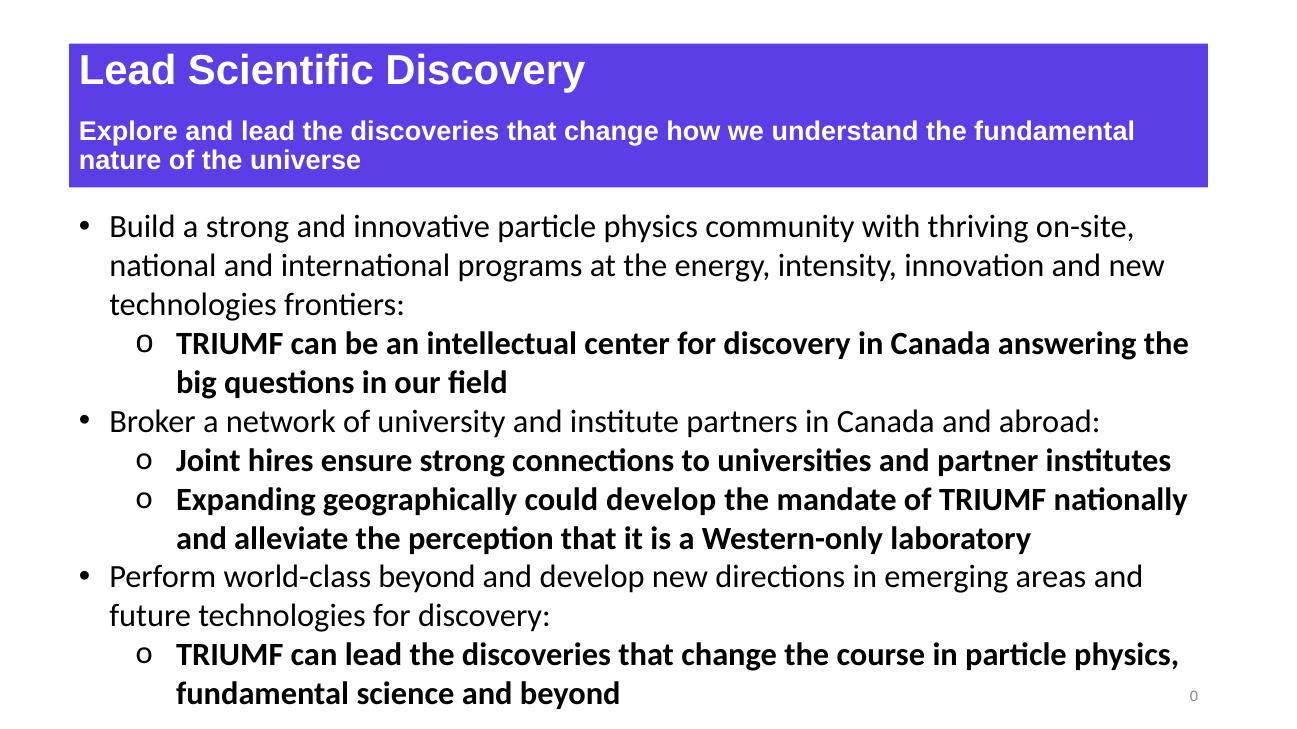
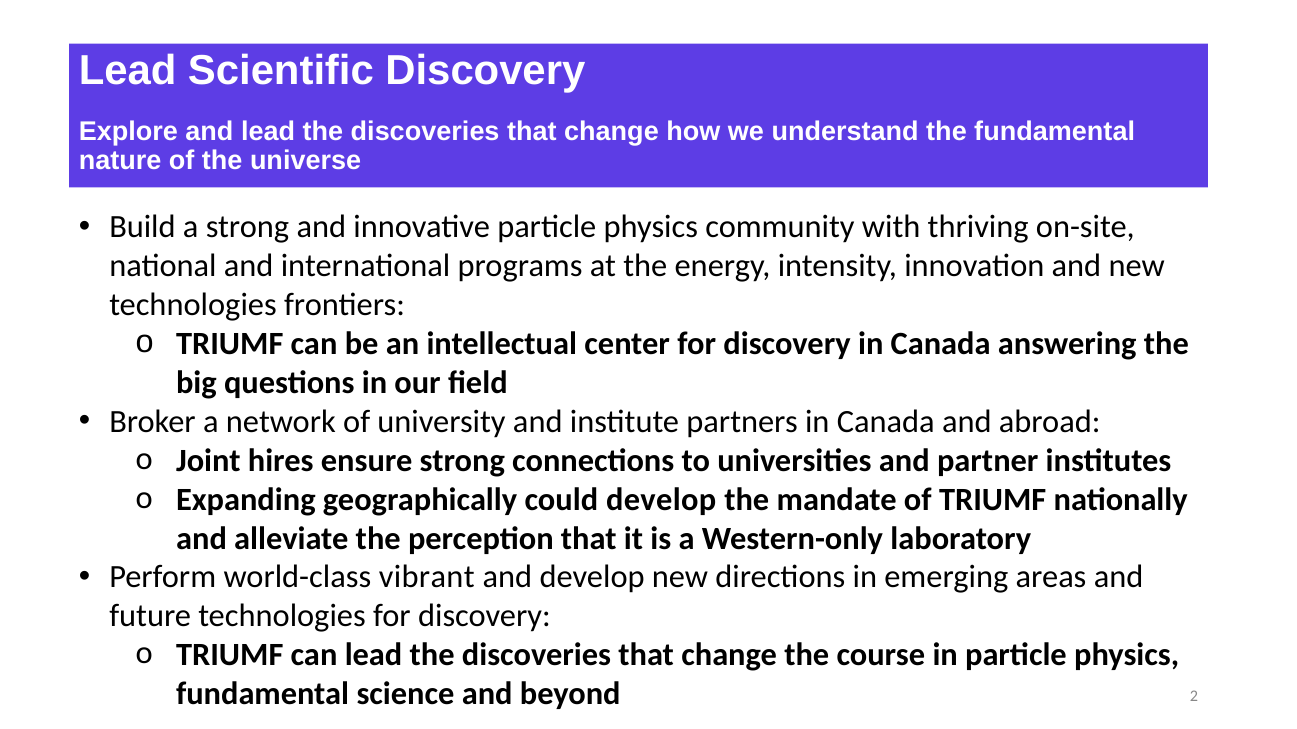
world-class beyond: beyond -> vibrant (427, 578)
0: 0 -> 2 (1194, 697)
